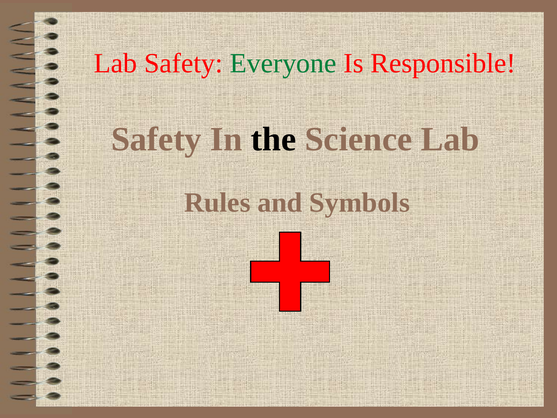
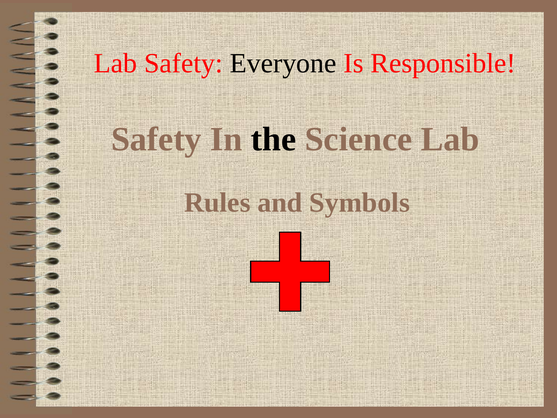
Everyone colour: green -> black (283, 63)
